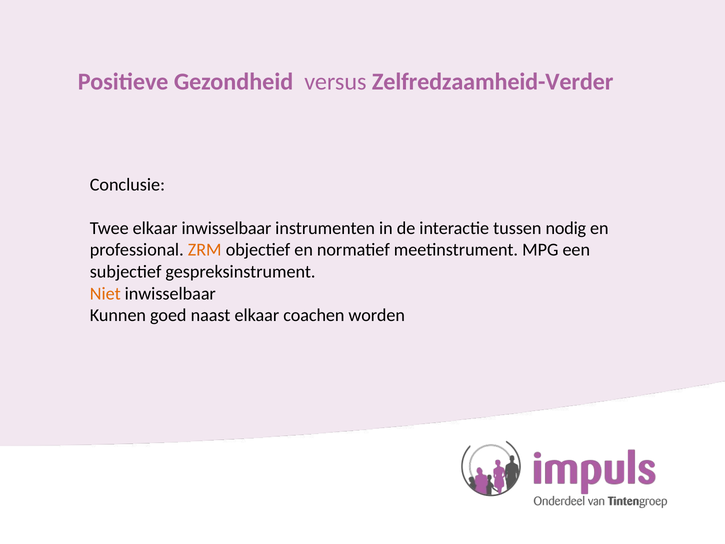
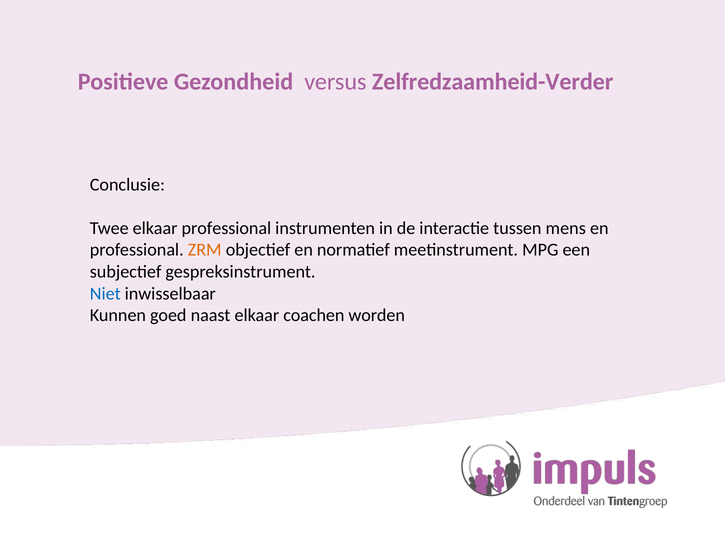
elkaar inwisselbaar: inwisselbaar -> professional (226, 228)
nodig: nodig -> mens (566, 228)
Niet colour: orange -> blue (105, 293)
